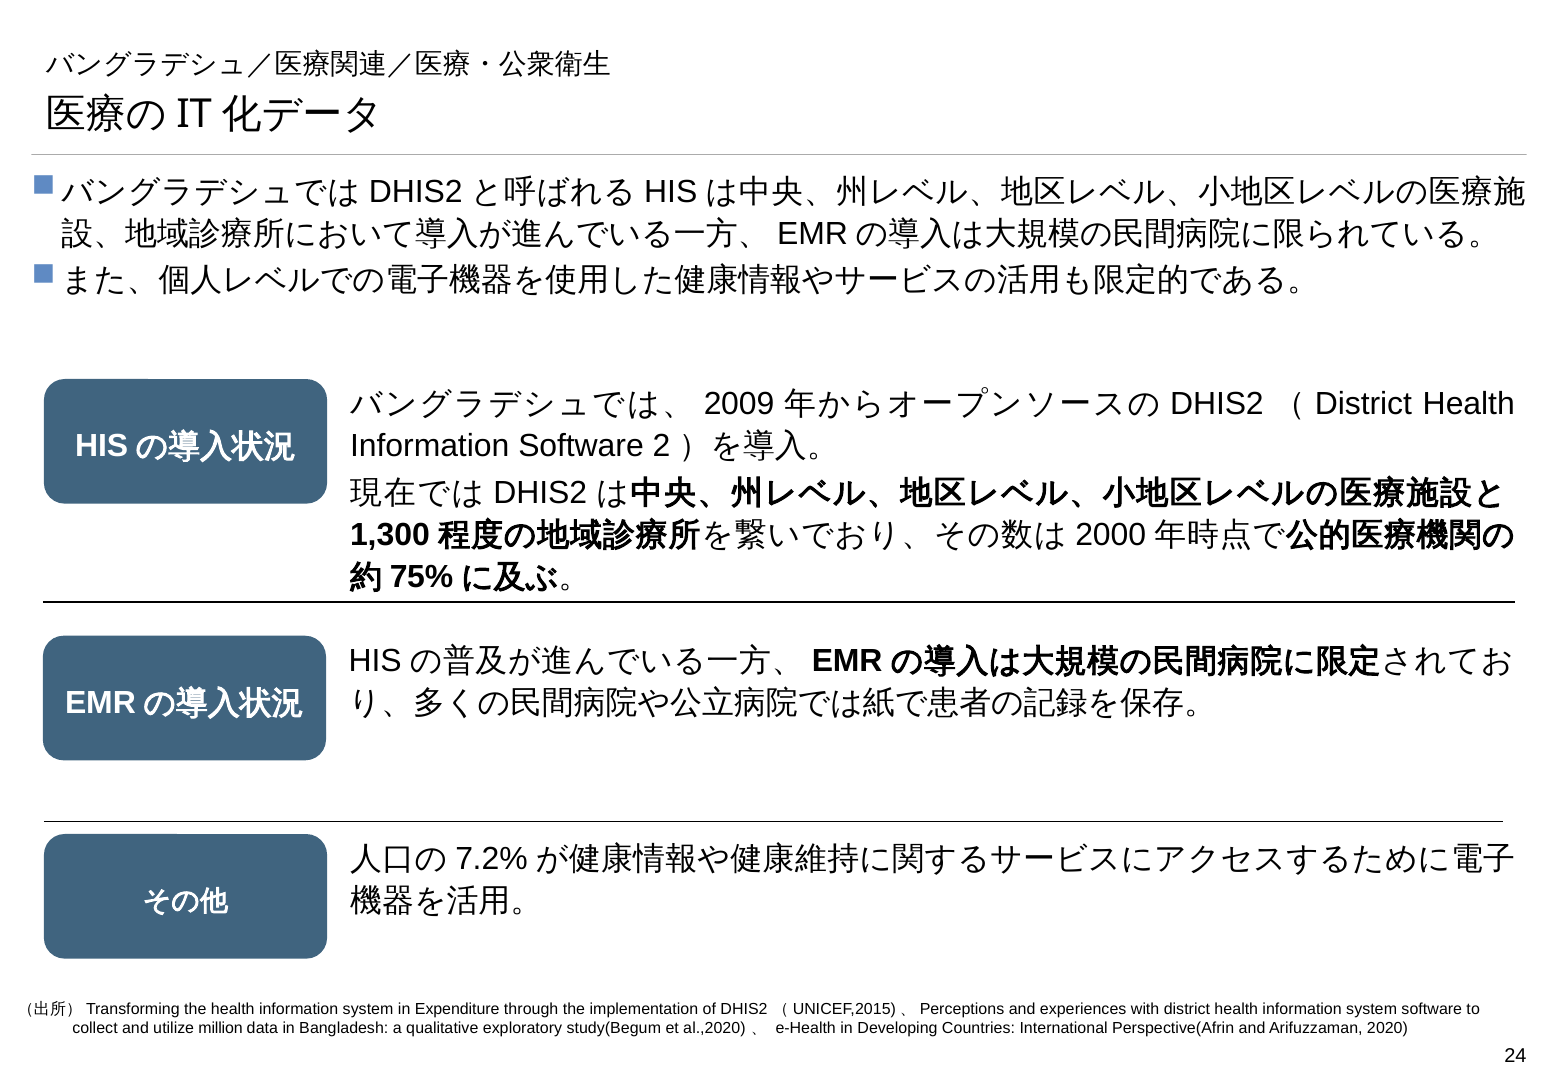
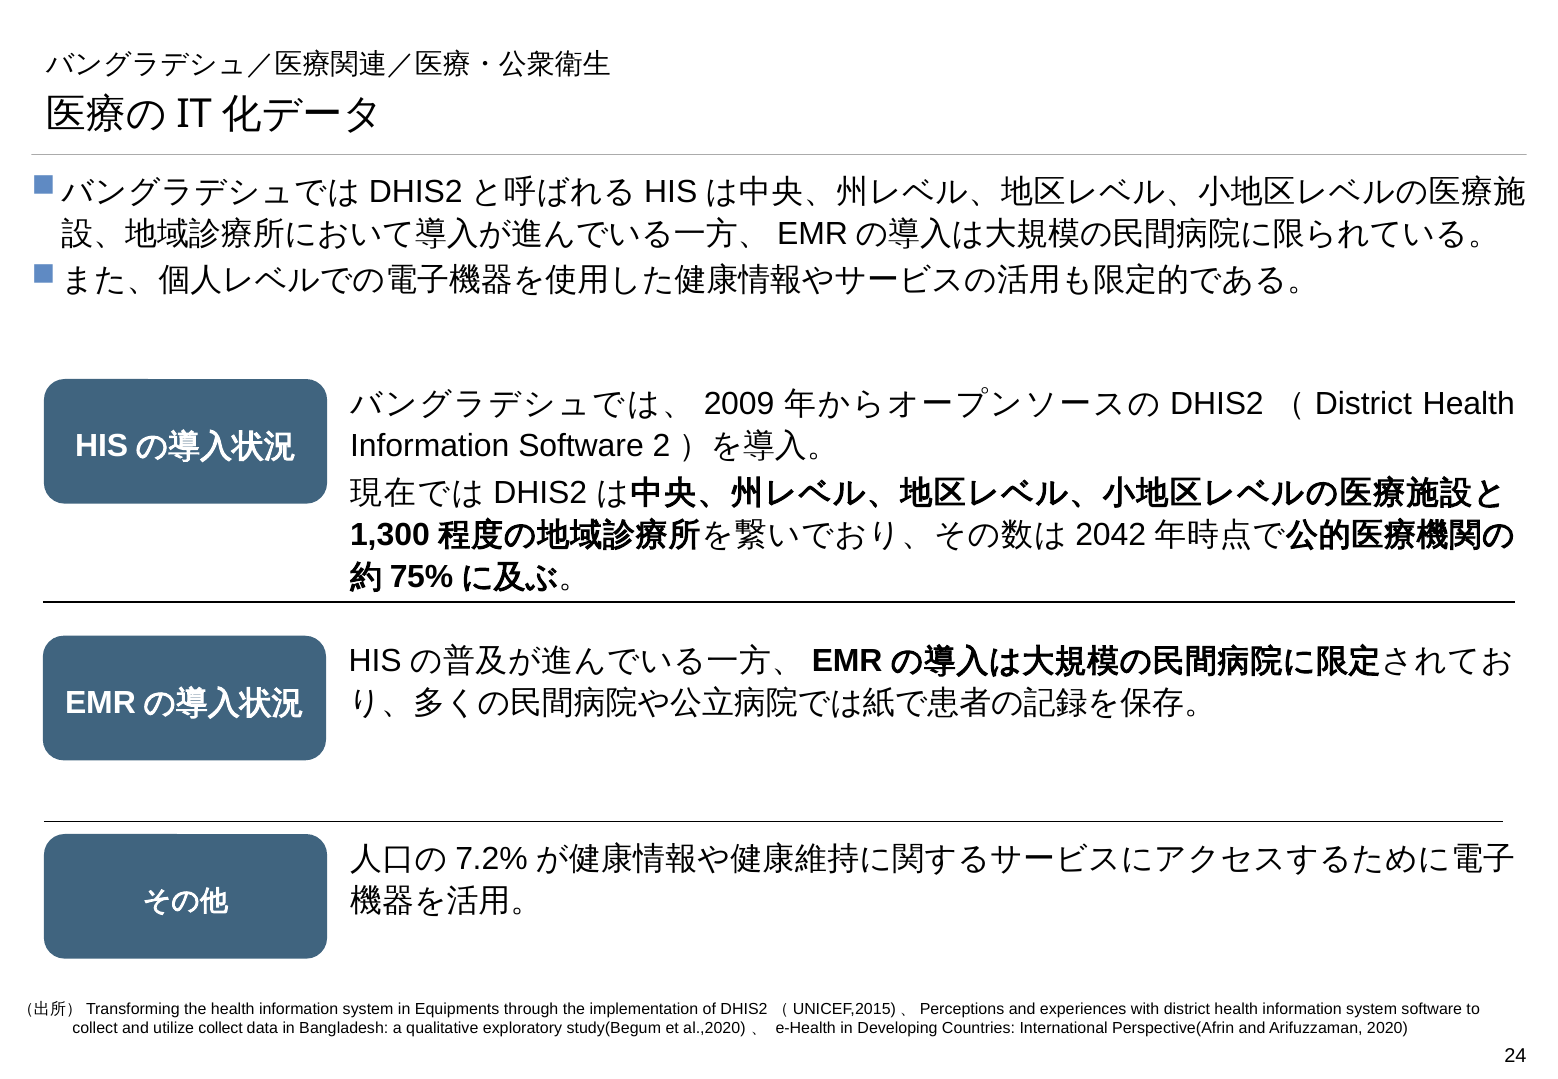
2000: 2000 -> 2042 (1111, 535)
Expenditure: Expenditure -> Equipments (457, 1008)
utilize million: million -> collect (221, 1028)
